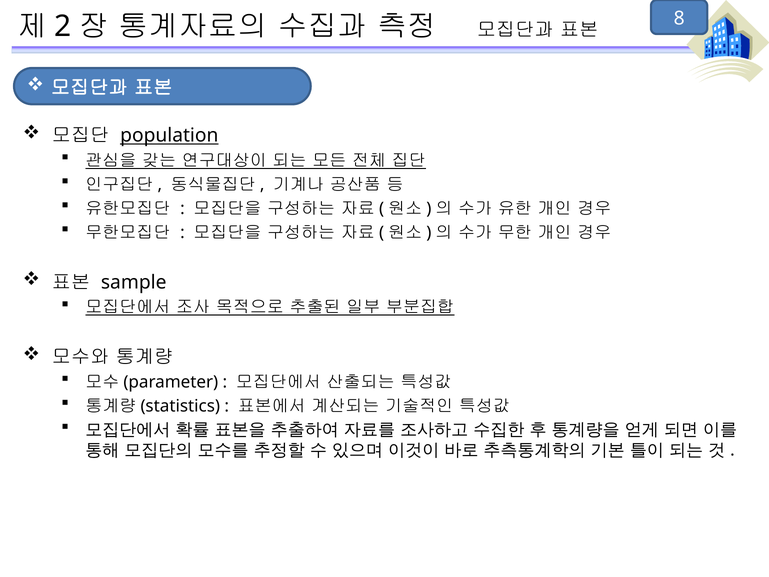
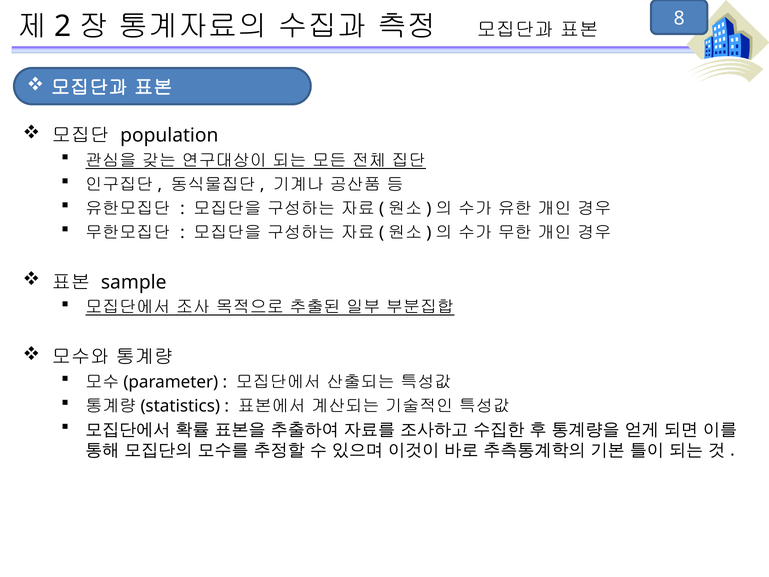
population underline: present -> none (169, 136)
